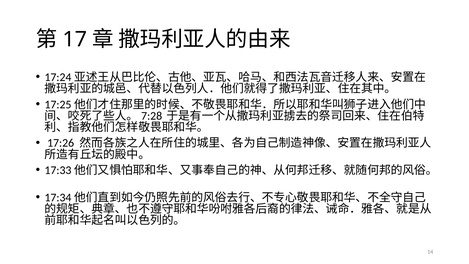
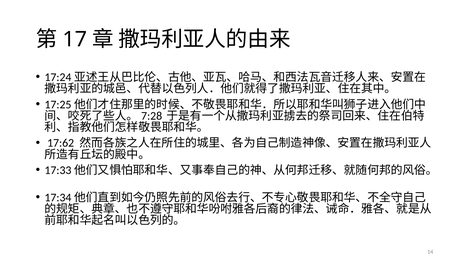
17:26: 17:26 -> 17:62 (61, 143)
